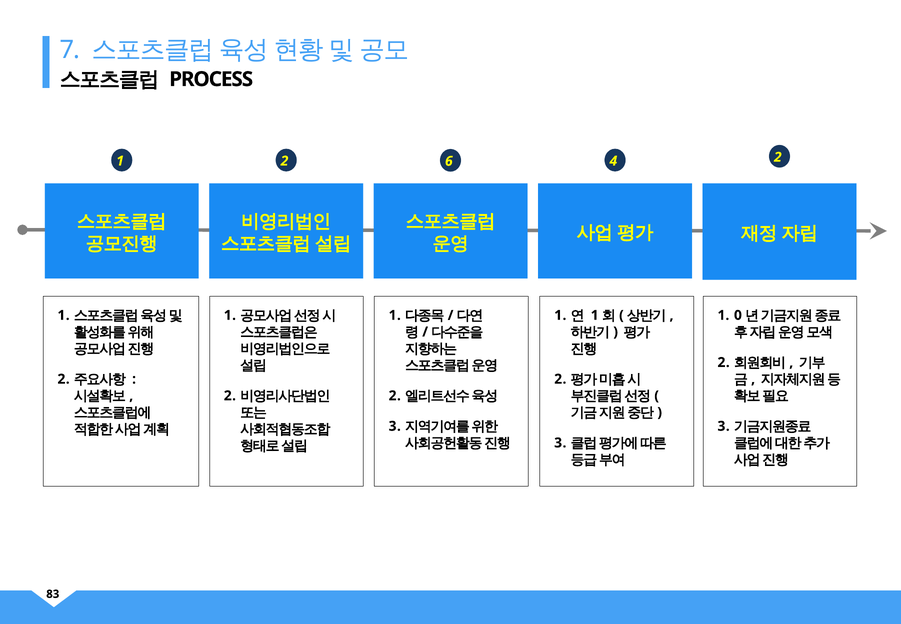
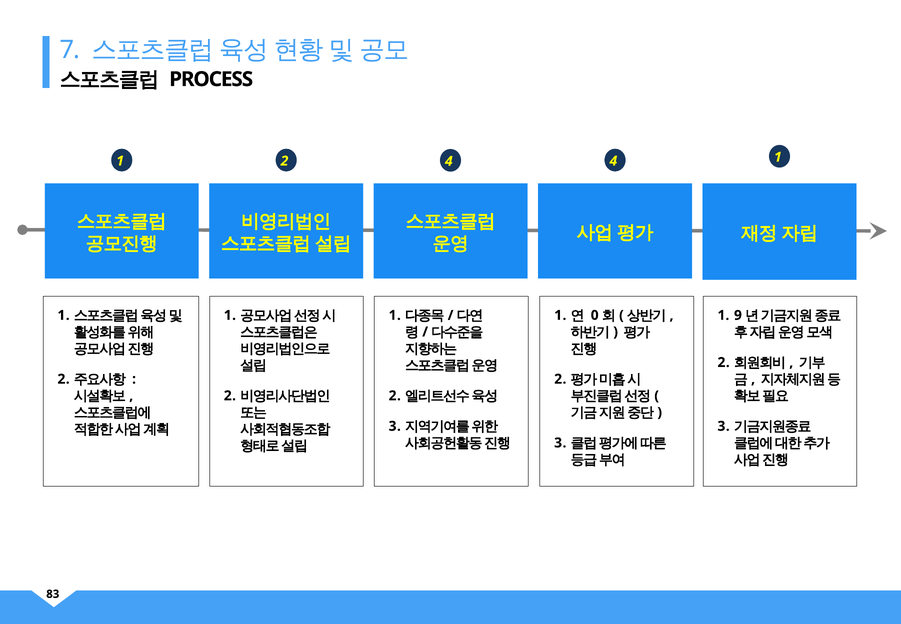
2 6: 6 -> 4 (449, 161)
4 2: 2 -> 1 (778, 157)
1: 1 -> 0 (595, 315)
0: 0 -> 9 (738, 315)
